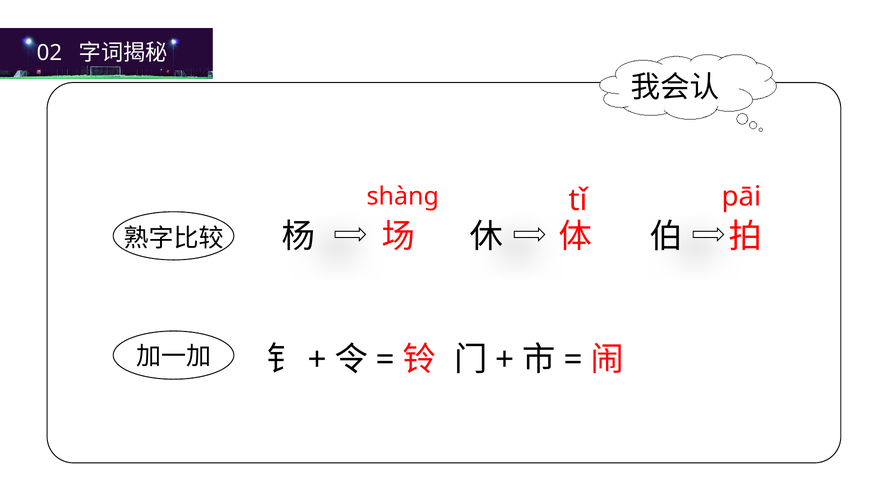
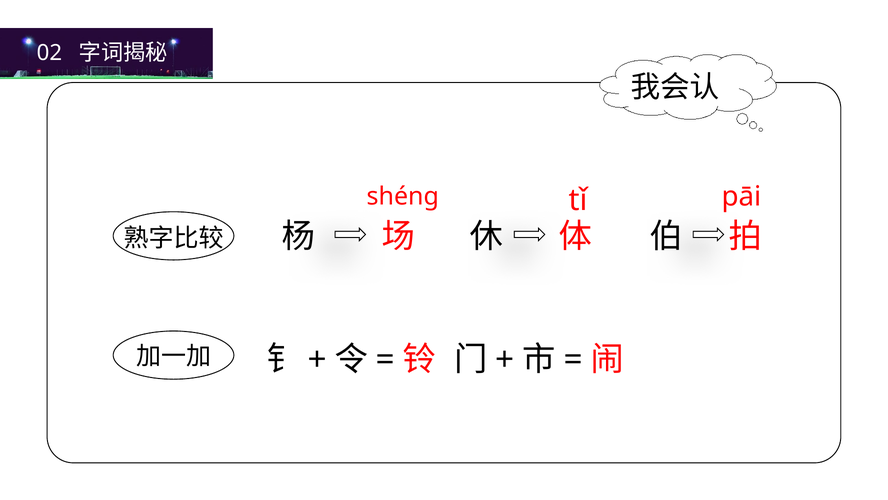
shànɡ: shànɡ -> shénɡ (403, 196)
